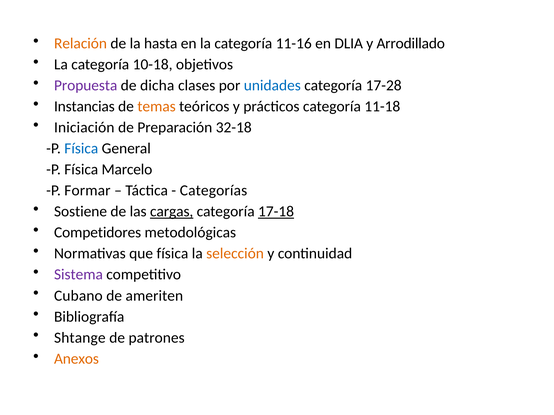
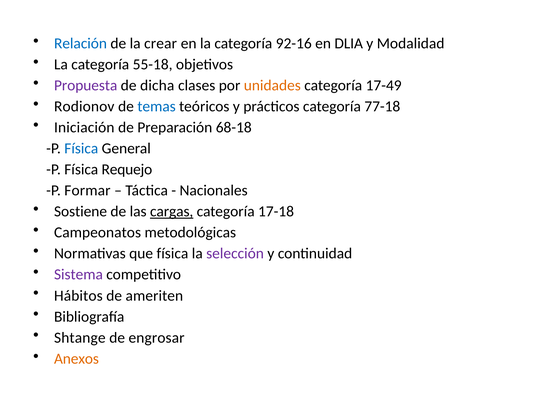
Relación colour: orange -> blue (81, 43)
hasta: hasta -> crear (161, 43)
11-16: 11-16 -> 92-16 (294, 43)
Arrodillado: Arrodillado -> Modalidad (411, 43)
10-18: 10-18 -> 55-18 (153, 64)
unidades colour: blue -> orange (272, 85)
17-28: 17-28 -> 17-49 (384, 85)
Instancias: Instancias -> Rodionov (84, 107)
temas colour: orange -> blue (157, 107)
11-18: 11-18 -> 77-18 (382, 107)
32-18: 32-18 -> 68-18 (234, 128)
Marcelo: Marcelo -> Requejo (127, 170)
Categorías: Categorías -> Nacionales (214, 191)
17-18 underline: present -> none (276, 212)
Competidores: Competidores -> Campeonatos (98, 233)
selección colour: orange -> purple (235, 254)
Cubano: Cubano -> Hábitos (78, 296)
patrones: patrones -> engrosar (157, 338)
